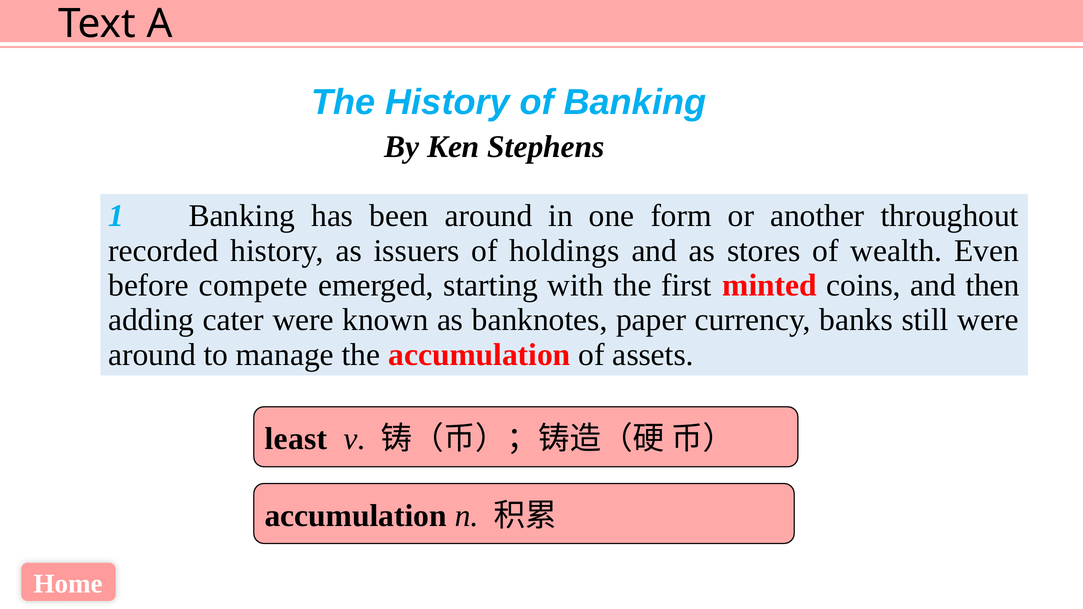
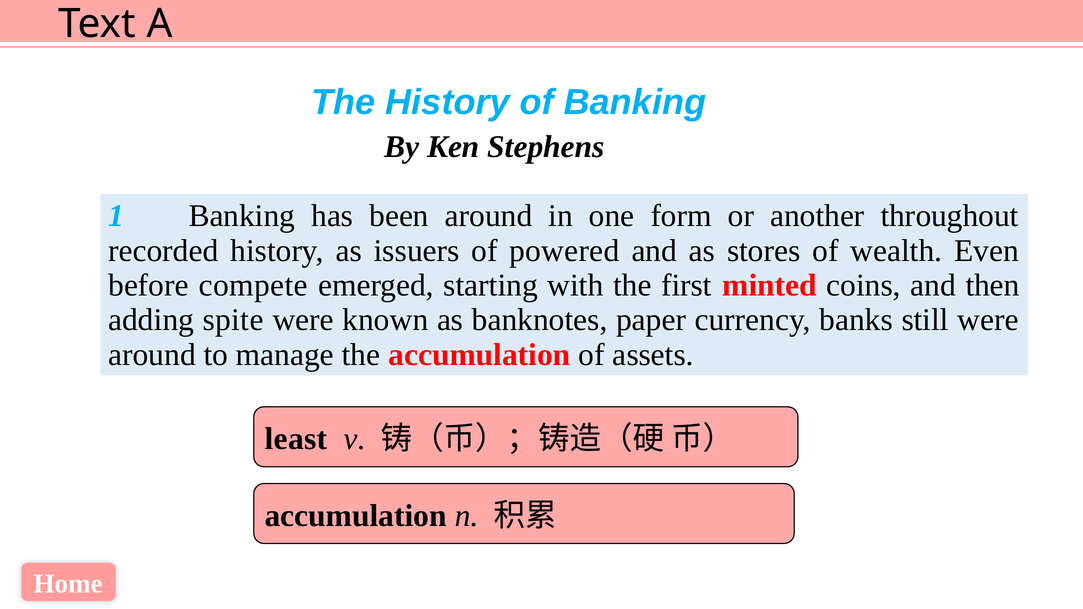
holdings: holdings -> powered (564, 251)
cater: cater -> spite (233, 320)
